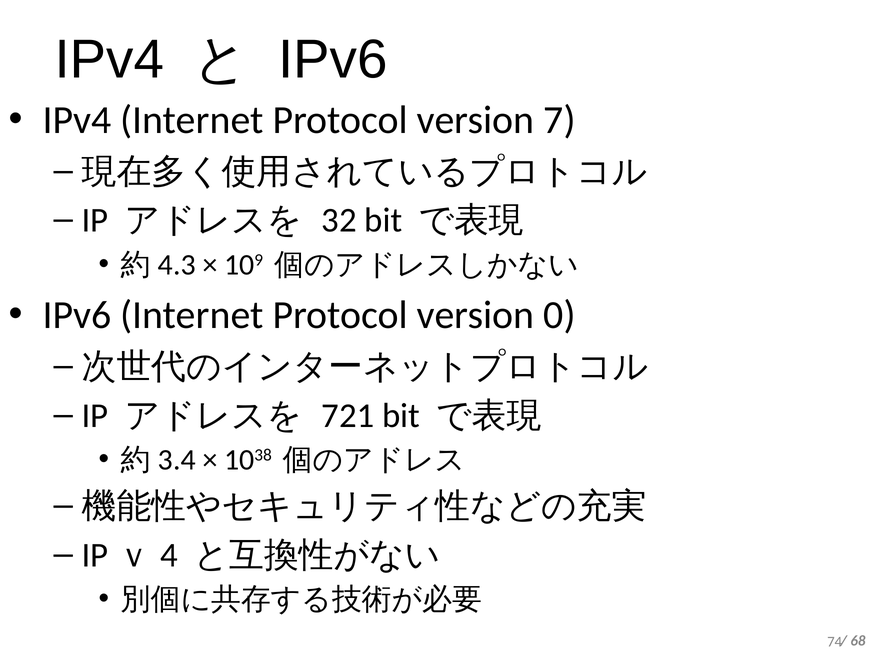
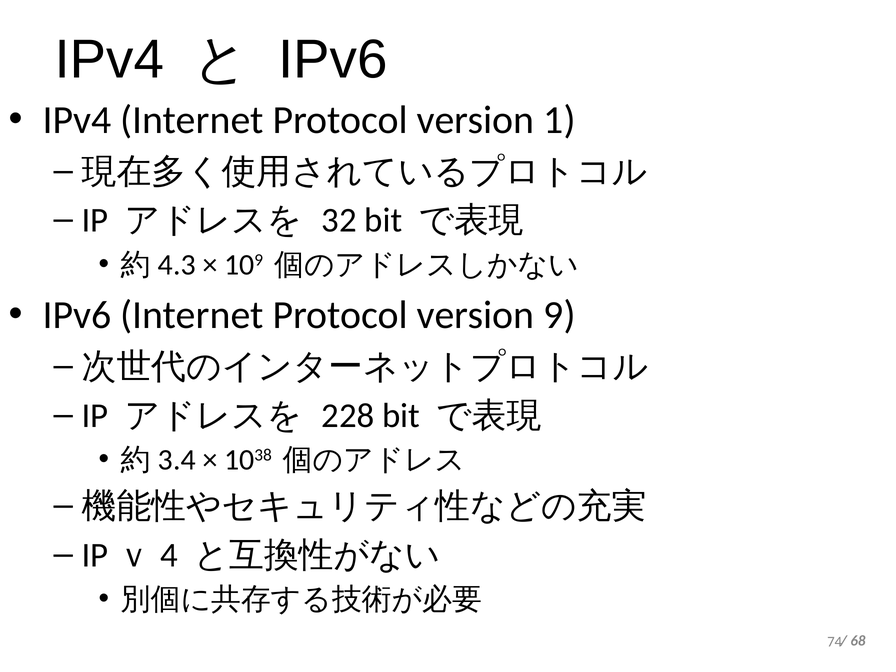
7: 7 -> 1 (559, 120)
0: 0 -> 9 (559, 315)
721: 721 -> 228 (348, 416)
